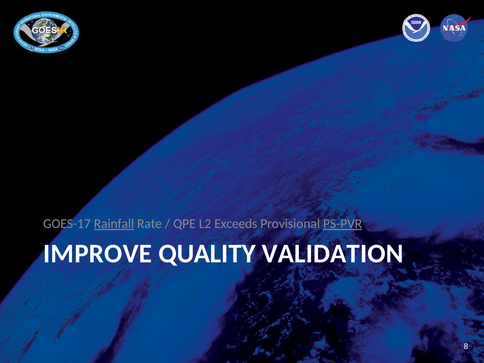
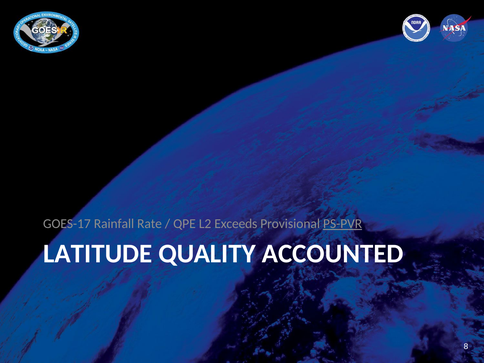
Rainfall underline: present -> none (114, 224)
IMPROVE: IMPROVE -> LATITUDE (98, 254)
VALIDATION: VALIDATION -> ACCOUNTED (333, 254)
